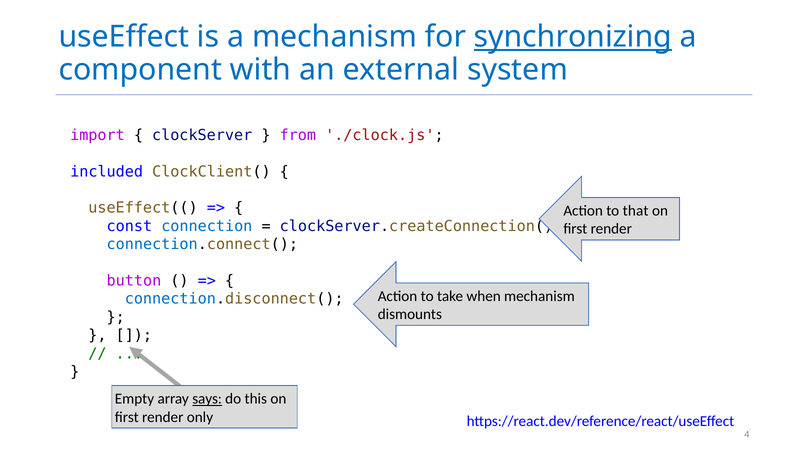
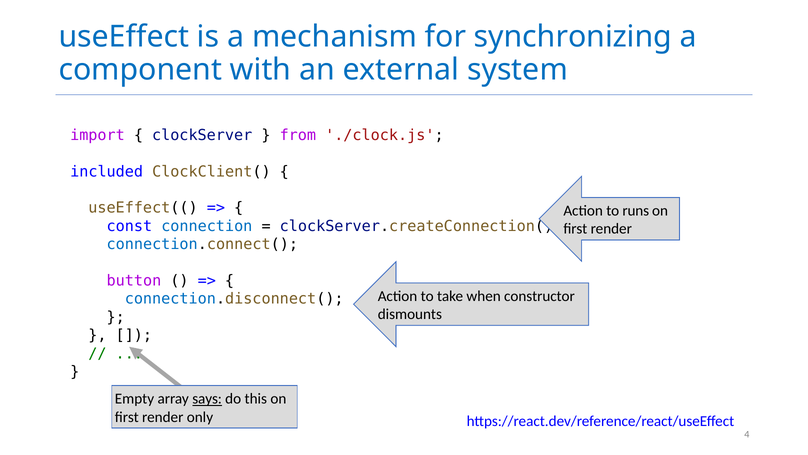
synchronizing underline: present -> none (573, 37)
that: that -> runs (636, 210)
when mechanism: mechanism -> constructor (539, 296)
